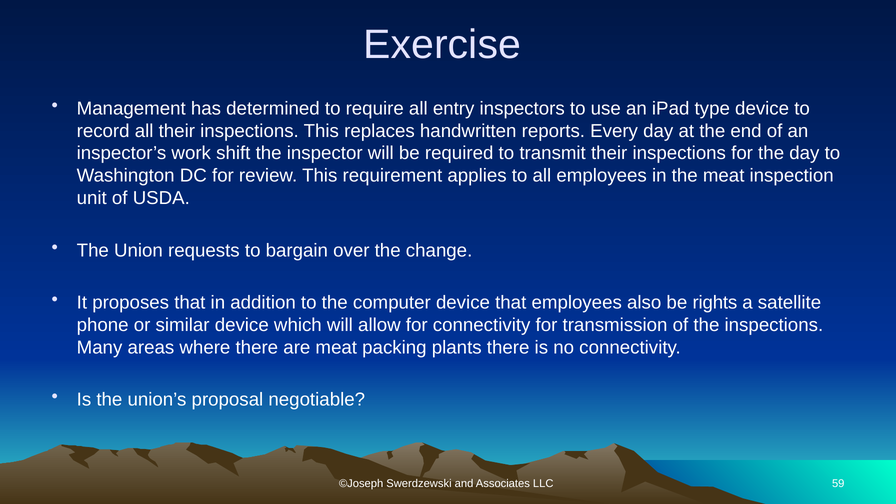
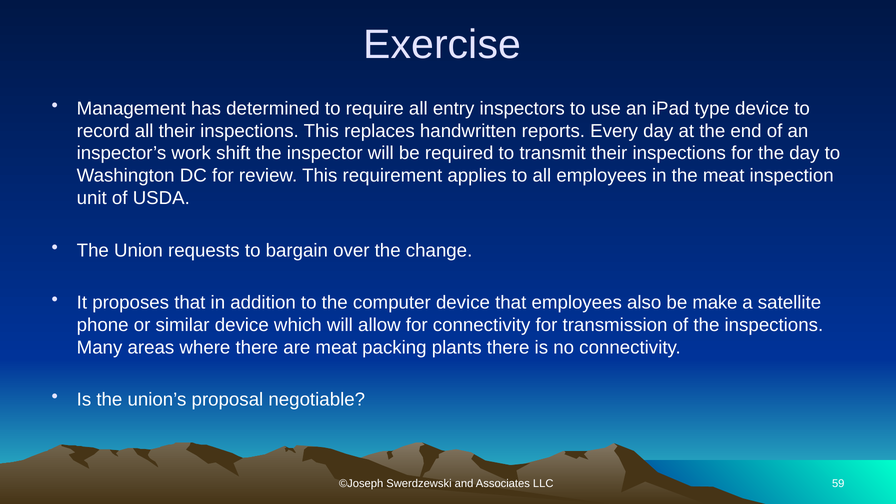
rights: rights -> make (715, 303)
